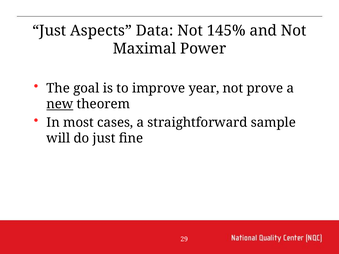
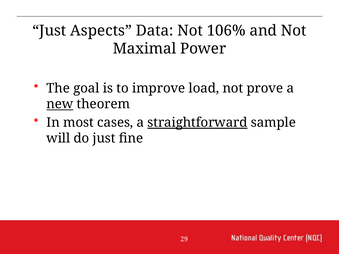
145%: 145% -> 106% (226, 31)
year: year -> load (204, 88)
straightforward underline: none -> present (197, 123)
